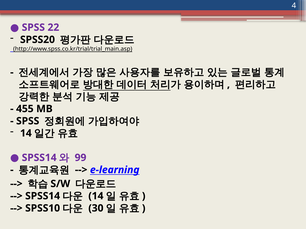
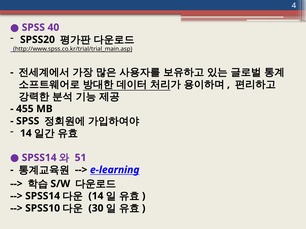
22: 22 -> 40 (53, 27)
99: 99 -> 51 (81, 158)
